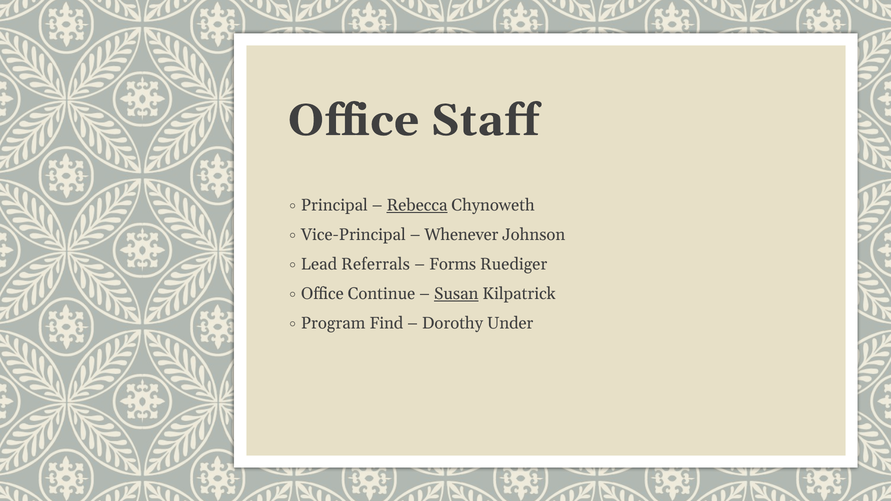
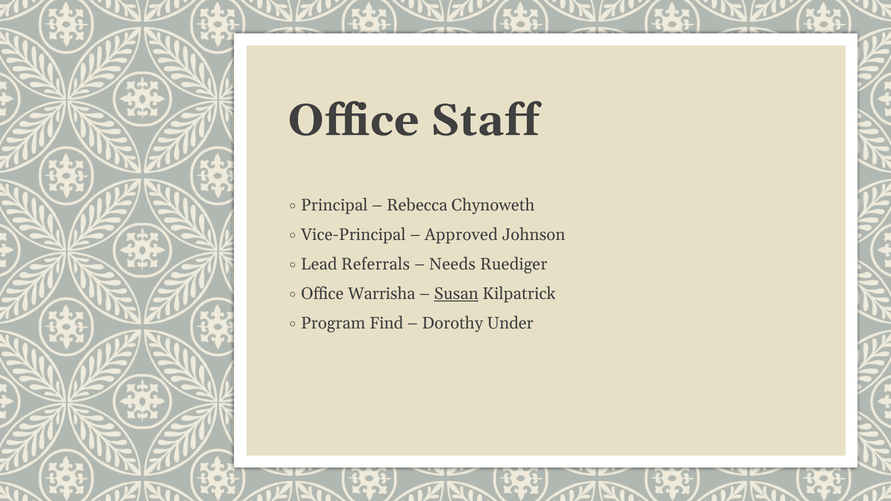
Rebecca underline: present -> none (417, 205)
Whenever: Whenever -> Approved (461, 235)
Forms: Forms -> Needs (452, 264)
Continue: Continue -> Warrisha (382, 294)
